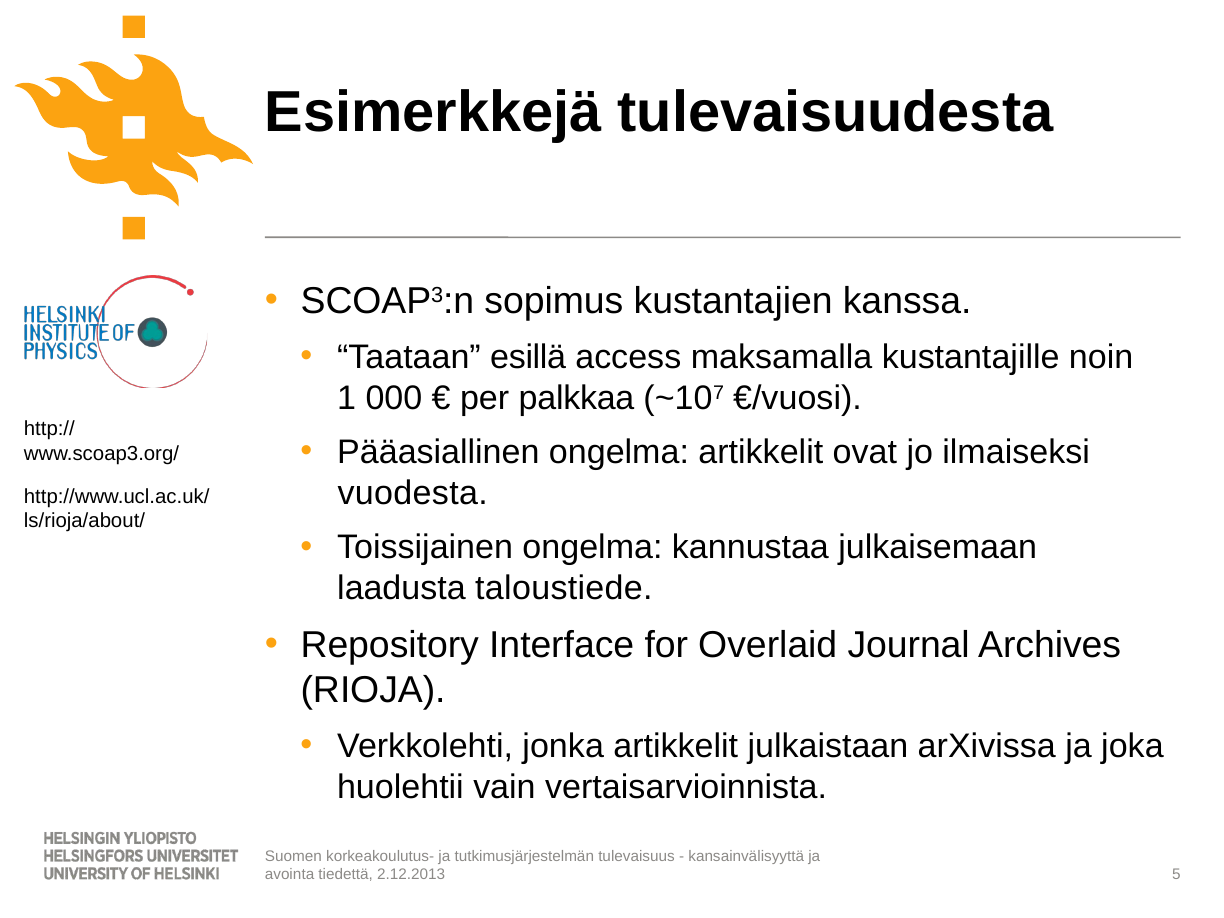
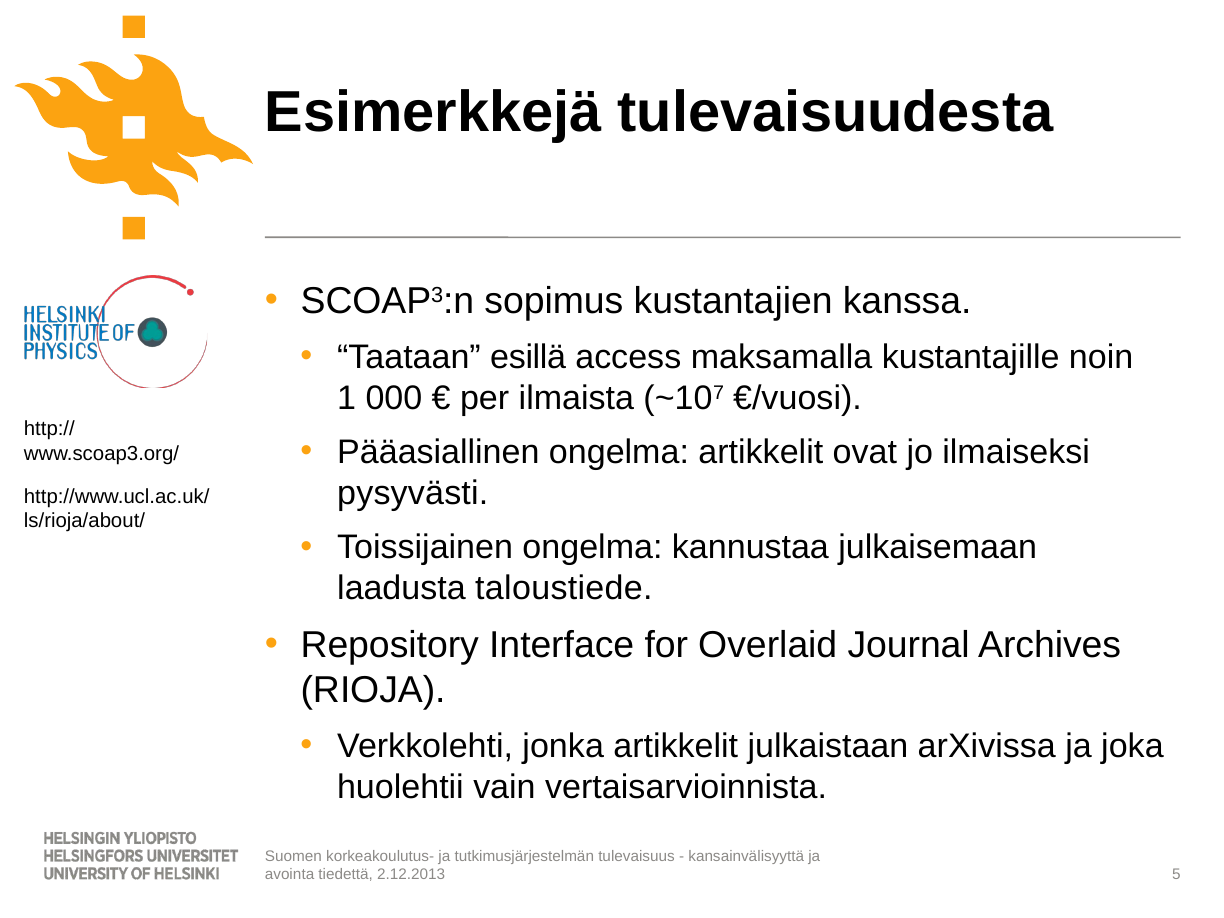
palkkaa: palkkaa -> ilmaista (576, 398)
vuodesta: vuodesta -> pysyvästi (413, 493)
